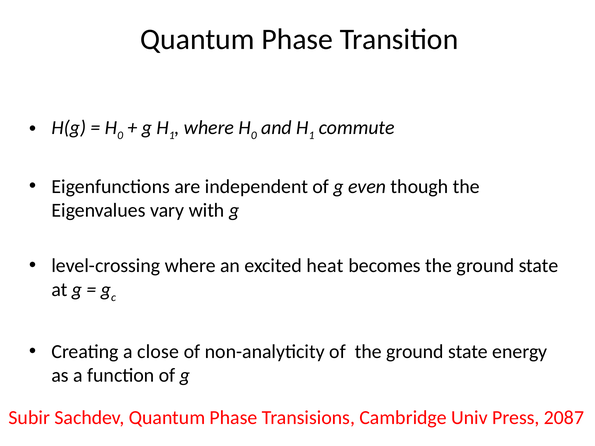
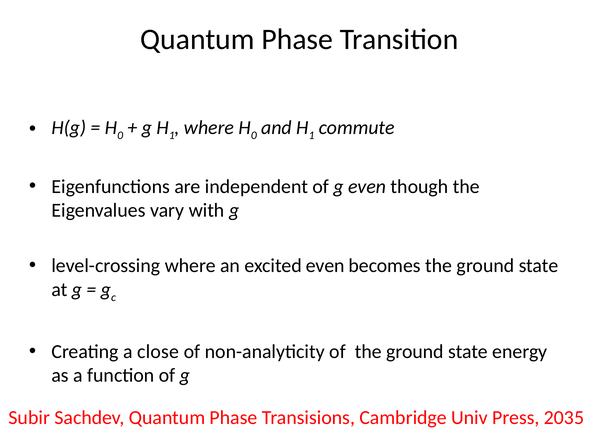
excited heat: heat -> even (325, 266)
2087: 2087 -> 2035 (564, 418)
